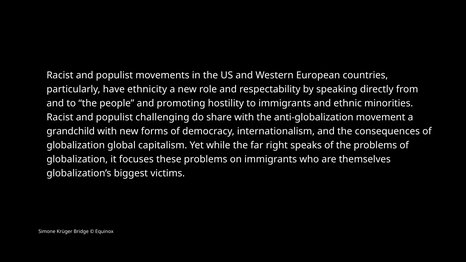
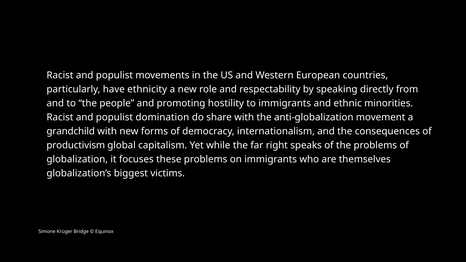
challenging: challenging -> domination (162, 117)
globalization: globalization -> productivism (76, 145)
